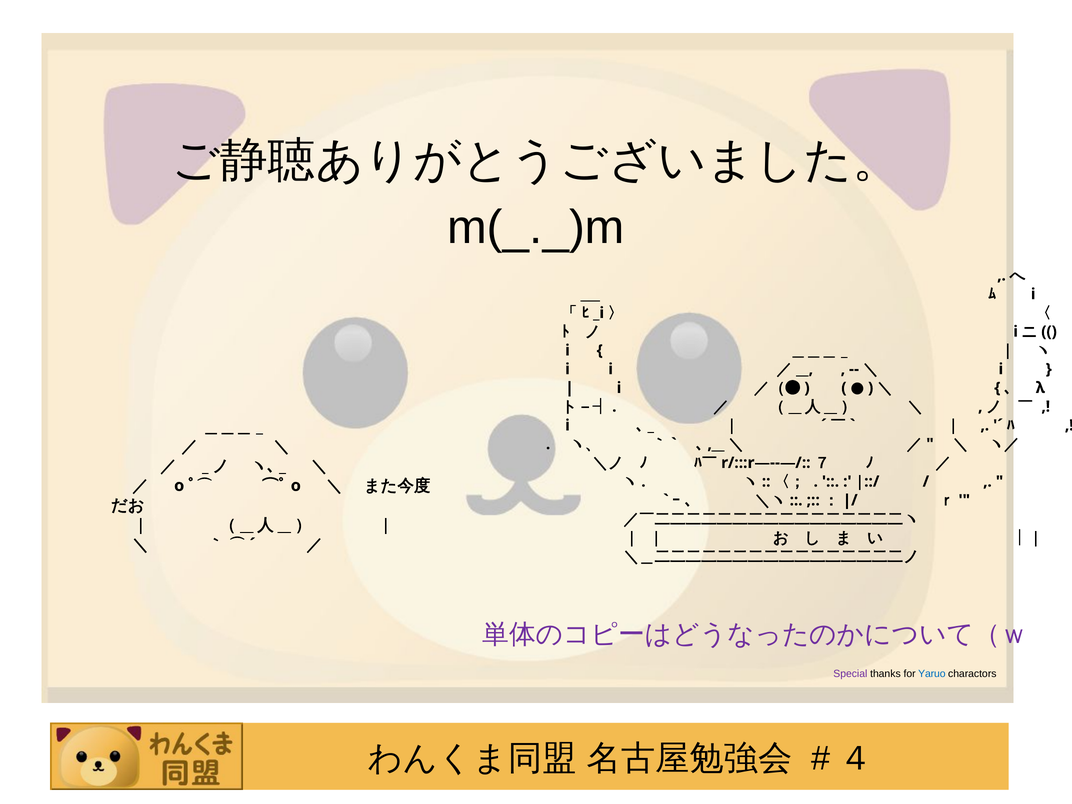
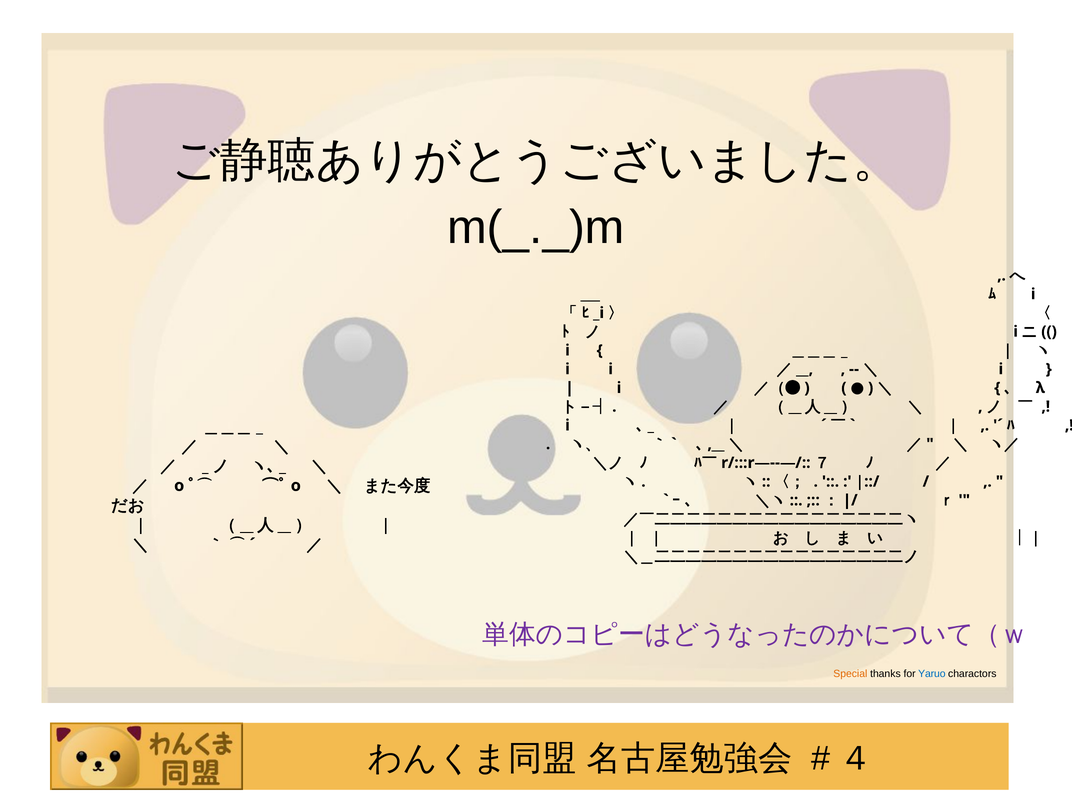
Special colour: purple -> orange (850, 674)
